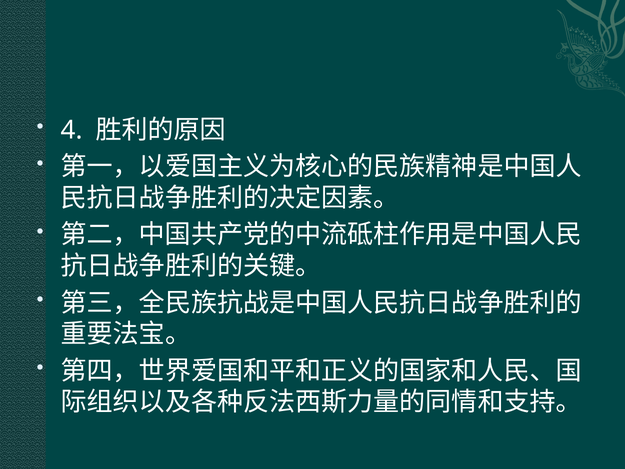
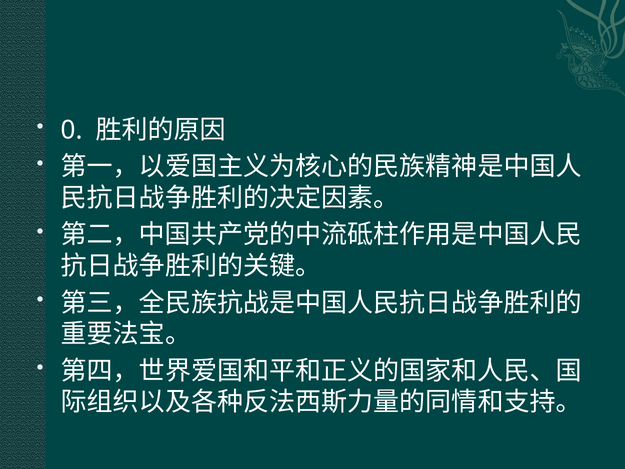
4: 4 -> 0 (72, 130)
